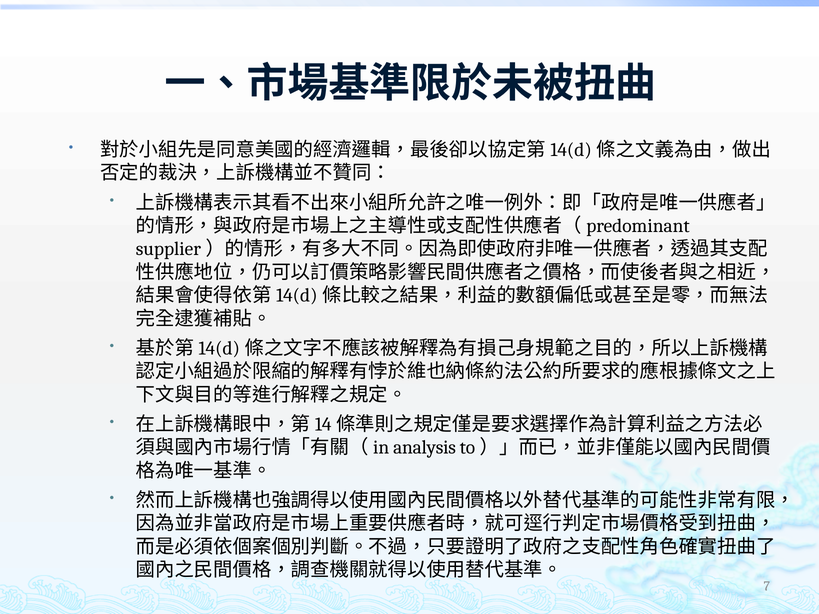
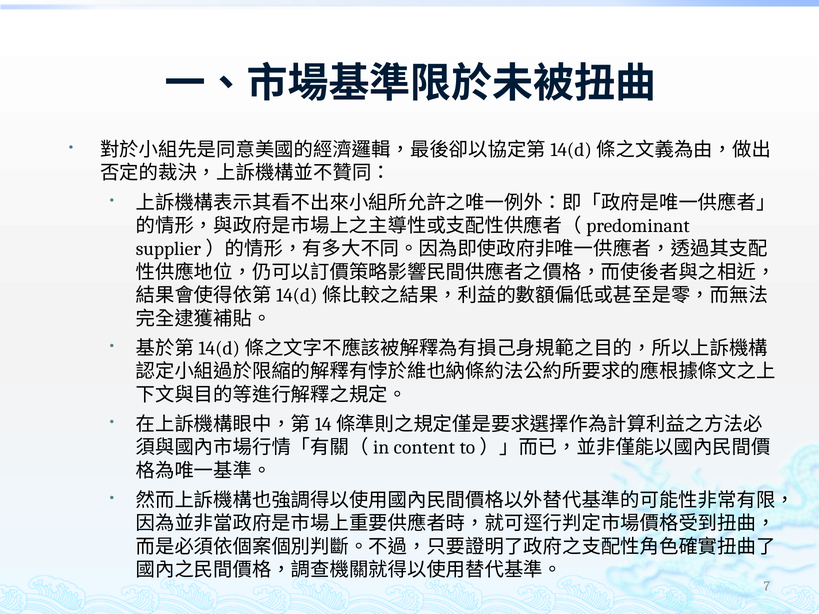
analysis: analysis -> content (424, 448)
